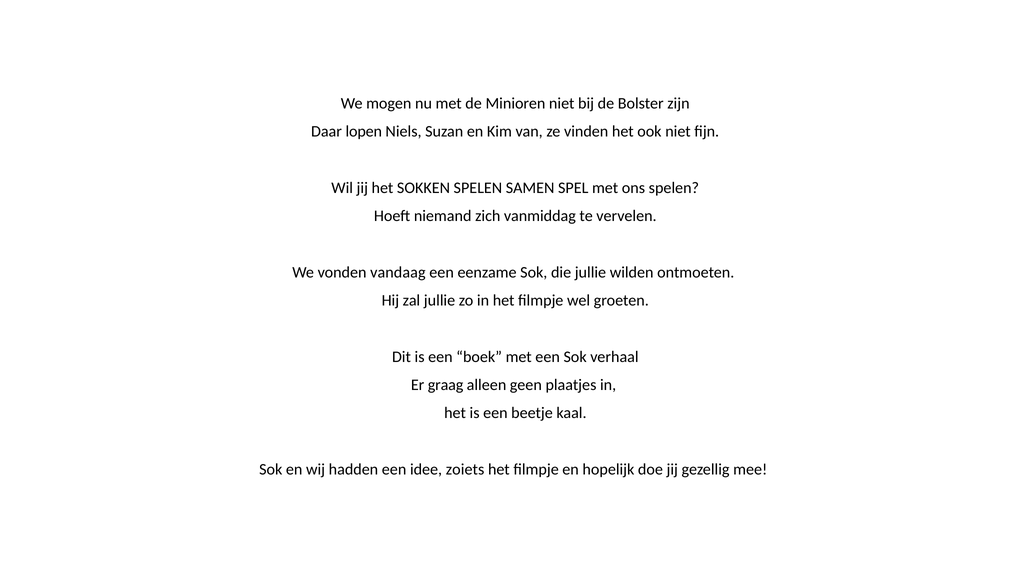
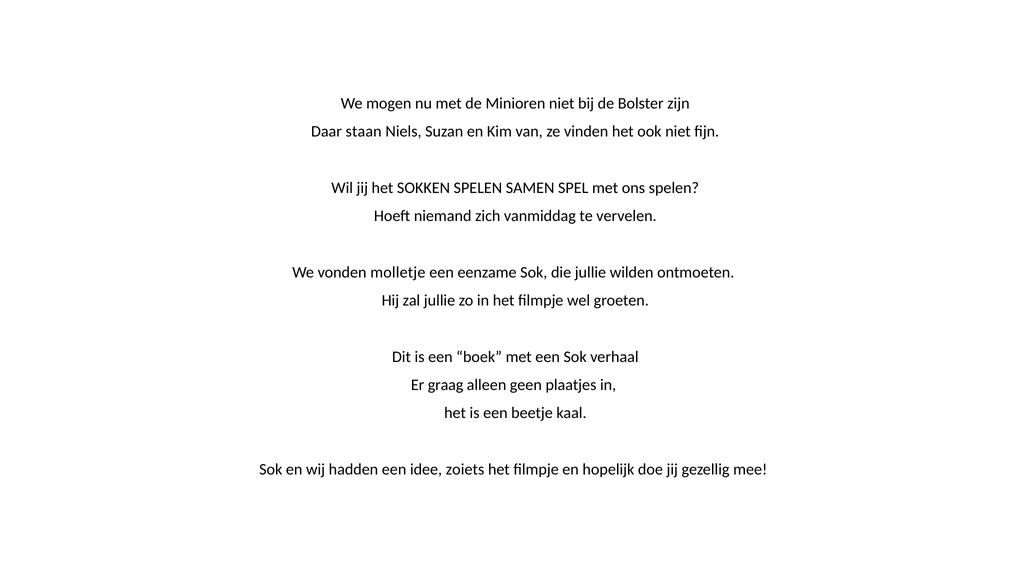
lopen: lopen -> staan (364, 131)
vandaag: vandaag -> molletje (398, 272)
